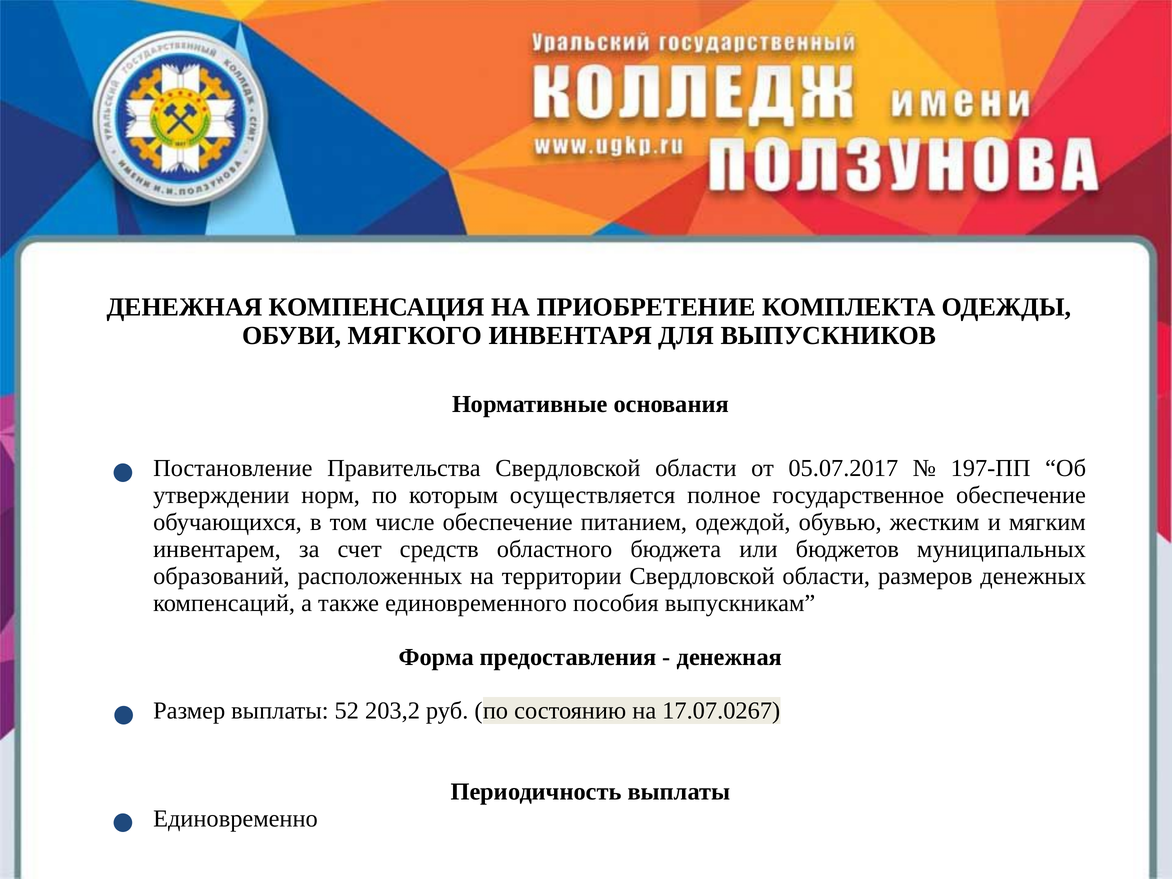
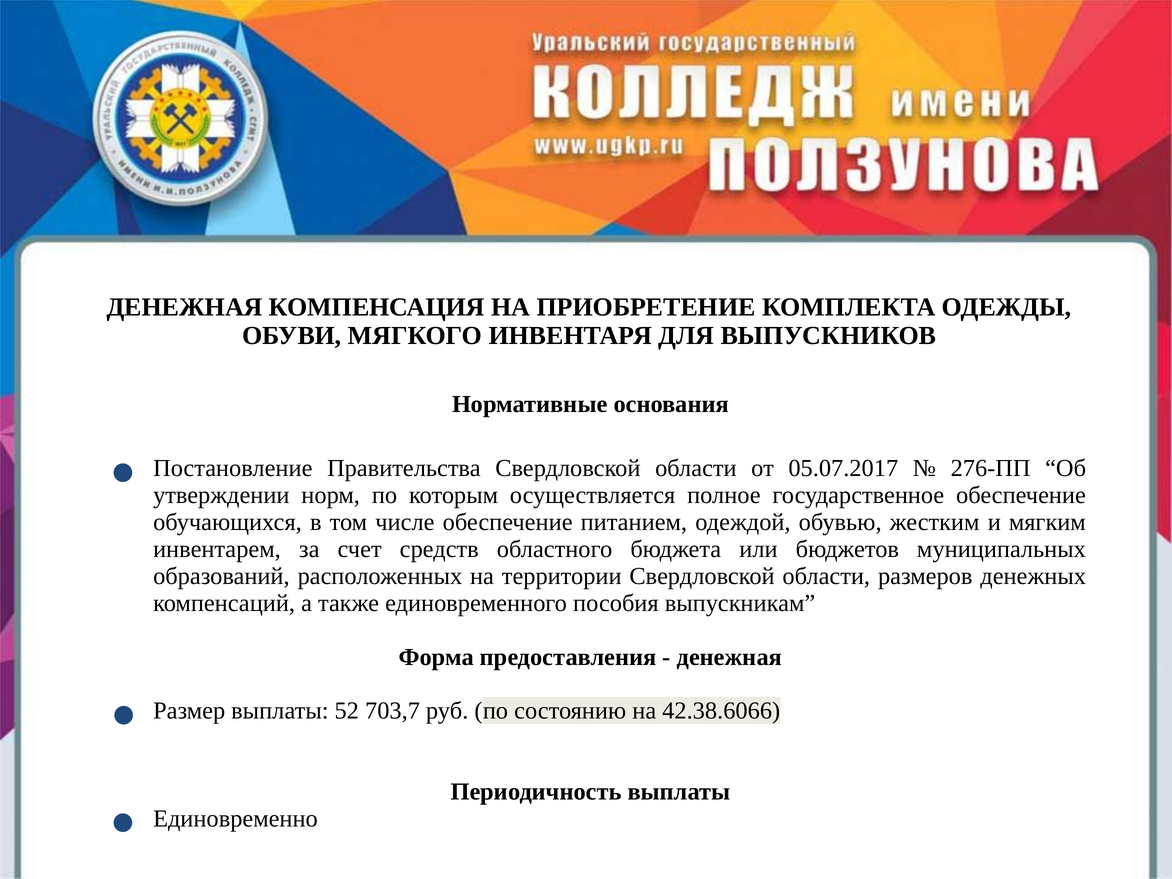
197-ПП: 197-ПП -> 276-ПП (991, 468)
203,2: 203,2 -> 703,7 (393, 711)
17.07.0267: 17.07.0267 -> 42.38.6066 (721, 711)
